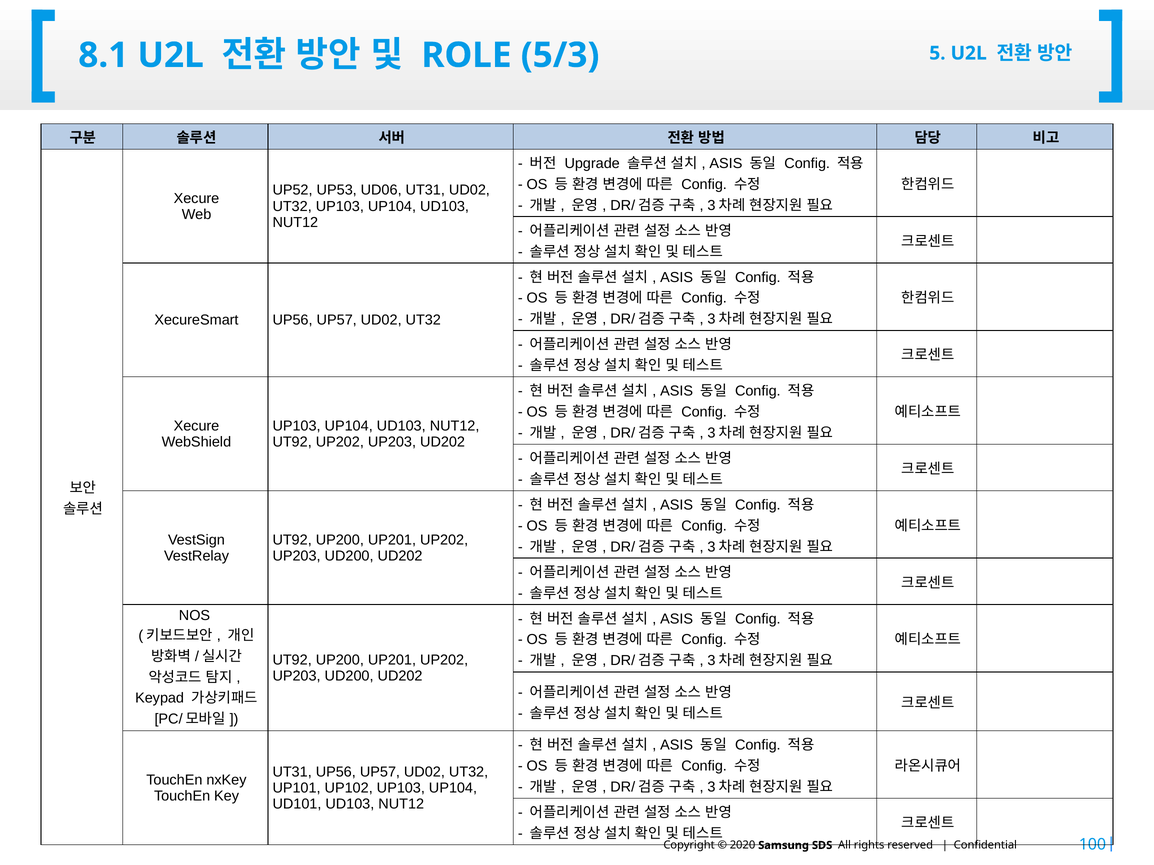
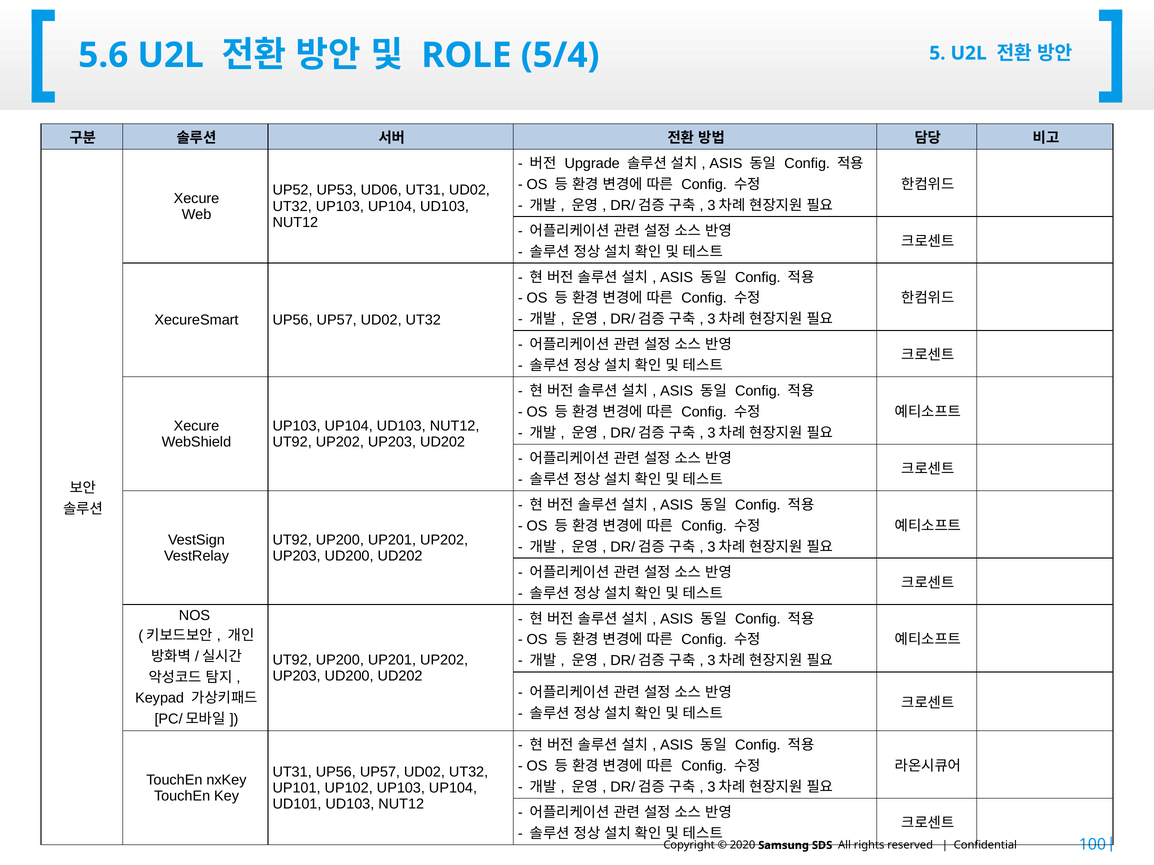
8.1: 8.1 -> 5.6 (103, 55)
5/3: 5/3 -> 5/4 (560, 55)
